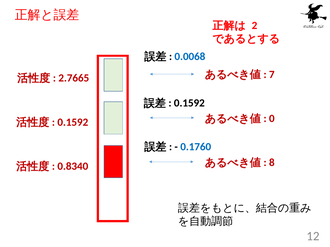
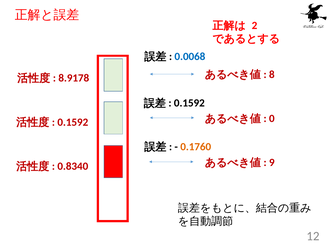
7: 7 -> 8 (272, 75)
2.7665: 2.7665 -> 8.9178 (74, 78)
0.1760 colour: blue -> orange (196, 147)
8: 8 -> 9 (272, 163)
